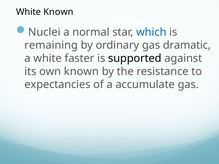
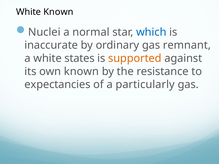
remaining: remaining -> inaccurate (51, 45)
dramatic: dramatic -> remnant (187, 45)
faster: faster -> states (80, 58)
supported colour: black -> orange (135, 58)
accumulate: accumulate -> particularly (145, 85)
